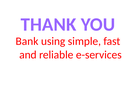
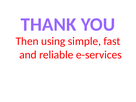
Bank: Bank -> Then (27, 41)
